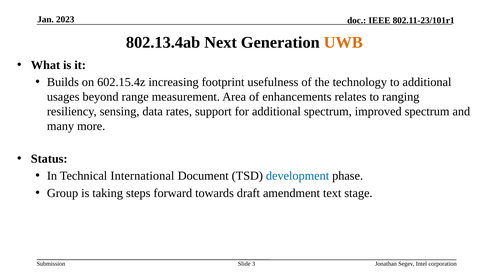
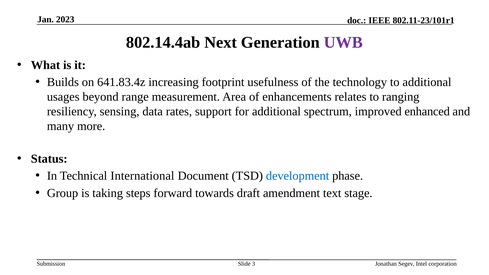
802.13.4ab: 802.13.4ab -> 802.14.4ab (163, 42)
UWB colour: orange -> purple (343, 42)
602.15.4z: 602.15.4z -> 641.83.4z (121, 82)
improved spectrum: spectrum -> enhanced (427, 112)
